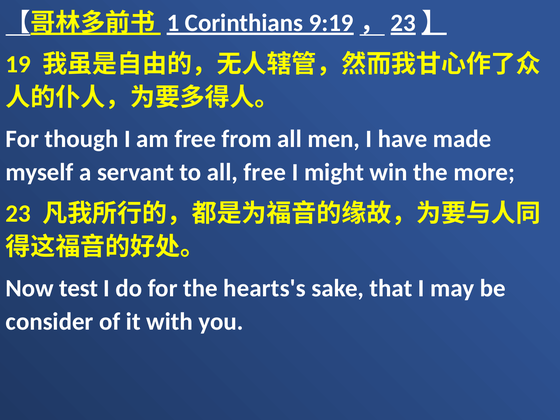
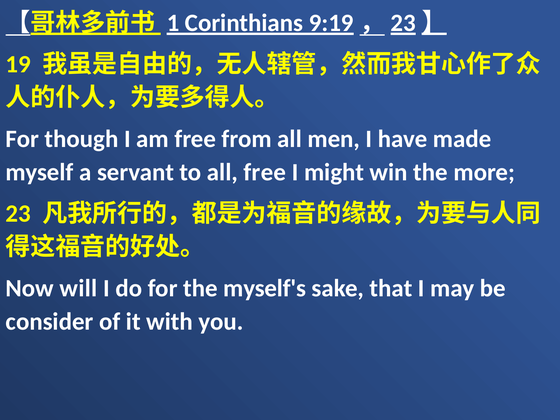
test: test -> will (78, 288)
hearts's: hearts's -> myself's (265, 288)
